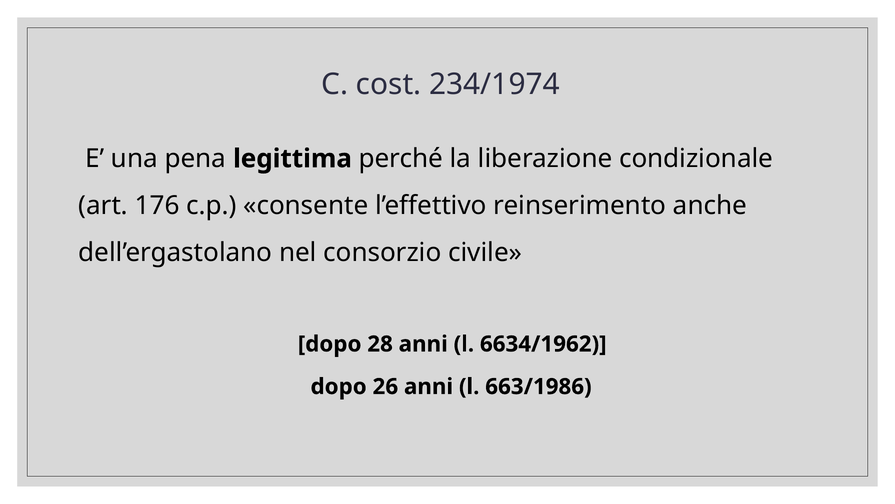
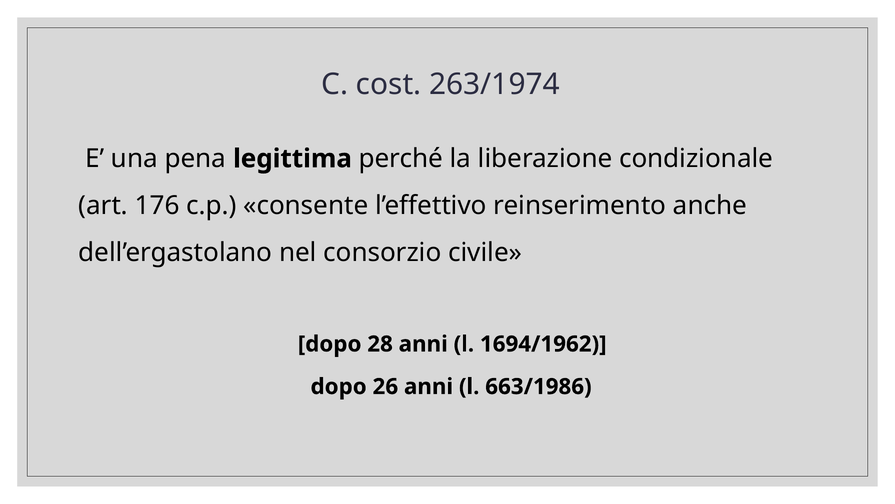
234/1974: 234/1974 -> 263/1974 (494, 84)
6634/1962: 6634/1962 -> 1694/1962 (543, 344)
